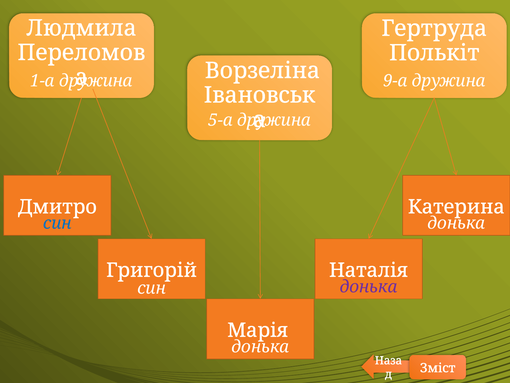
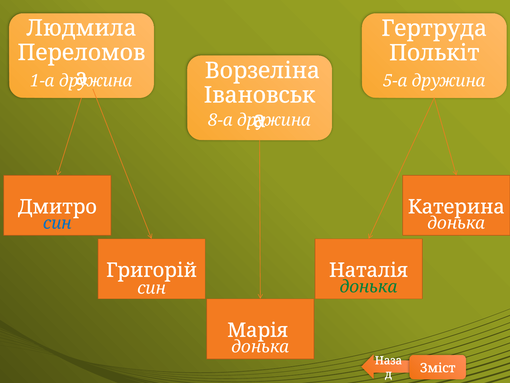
9-а: 9-а -> 5-а (395, 81)
5-а: 5-а -> 8-а (221, 120)
донька colour: purple -> green (369, 287)
